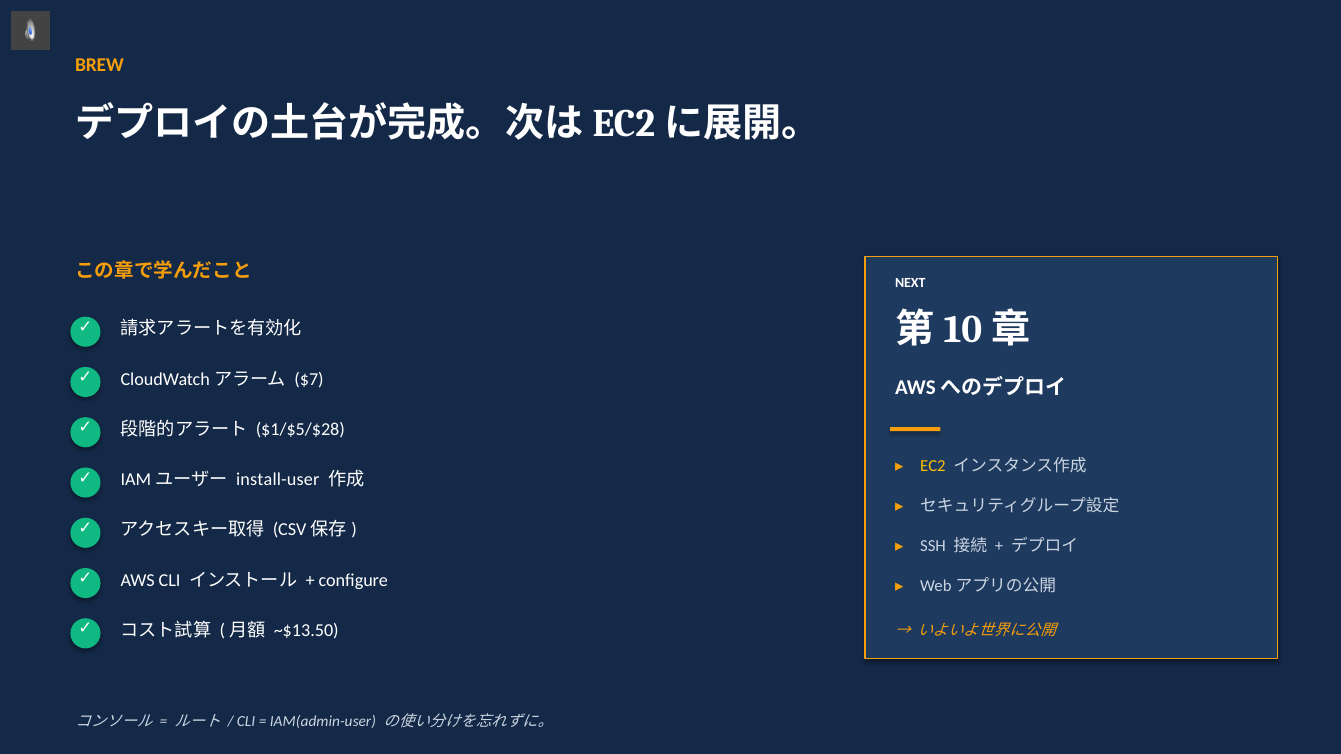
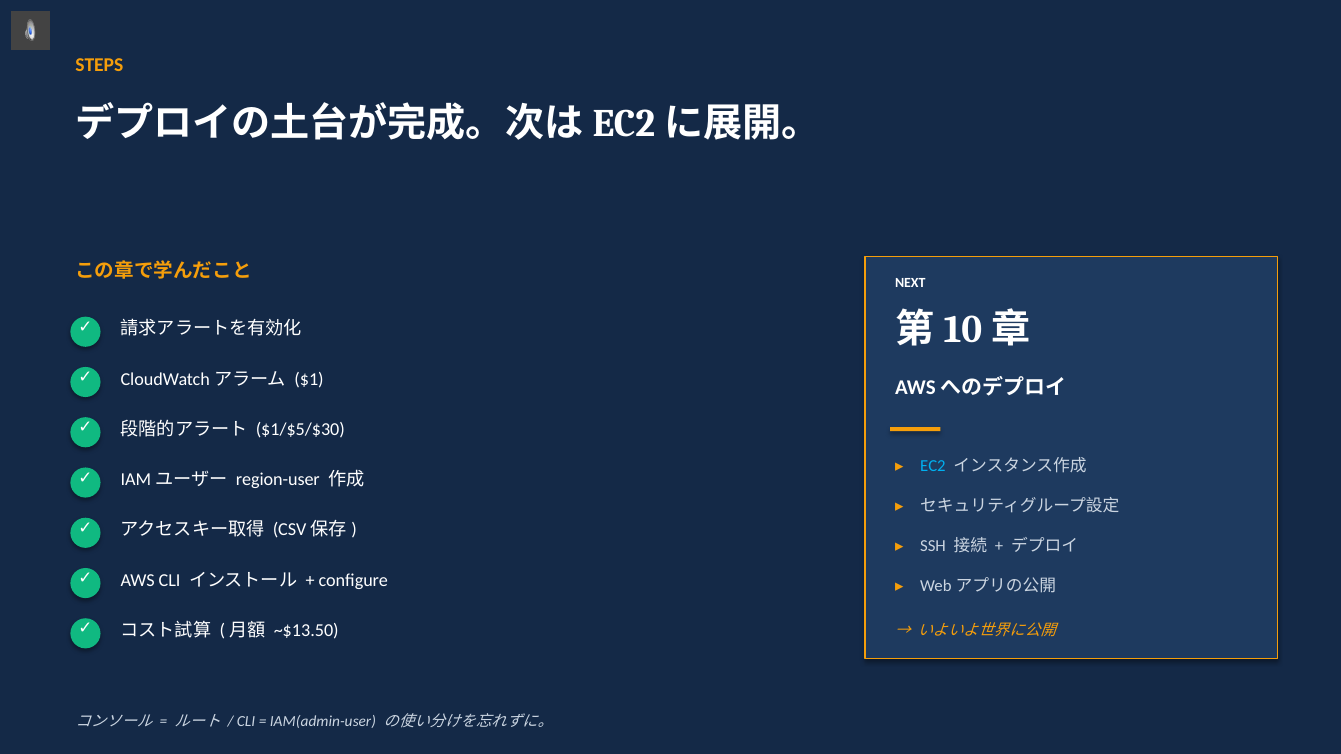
BREW: BREW -> STEPS (99, 65)
$7: $7 -> $1 (309, 379)
$1/$5/$28: $1/$5/$28 -> $1/$5/$30 (300, 430)
EC2 colour: yellow -> light blue (933, 466)
install-user: install-user -> region-user (278, 480)
